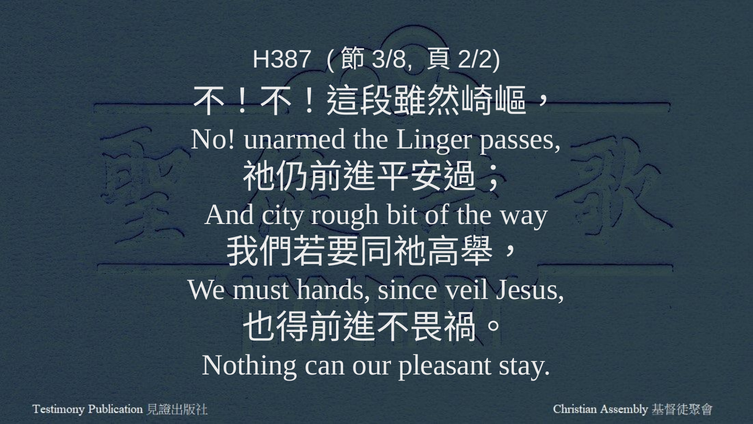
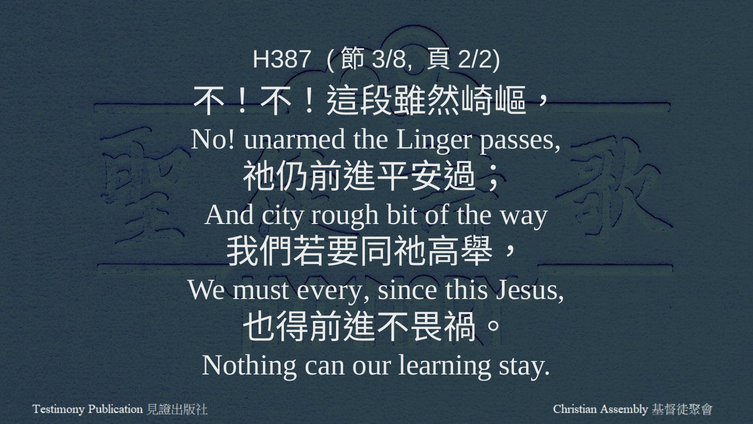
hands: hands -> every (334, 289)
veil: veil -> this (467, 289)
pleasant: pleasant -> learning (445, 365)
